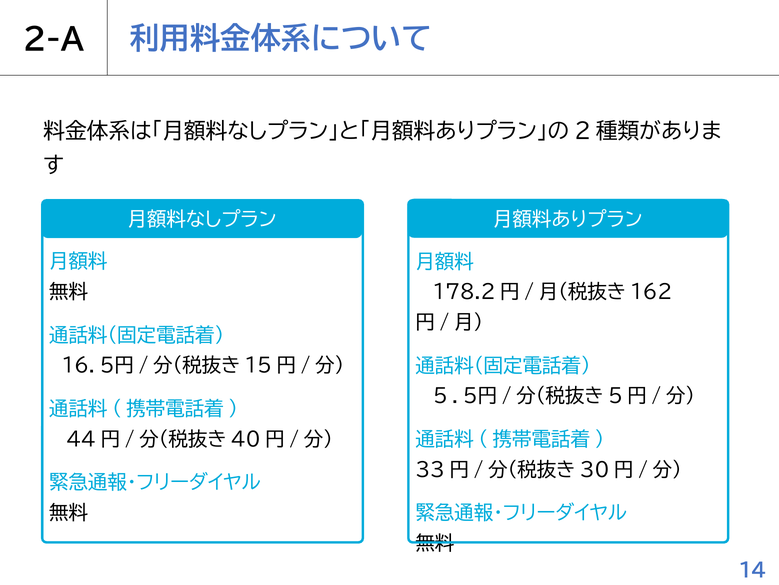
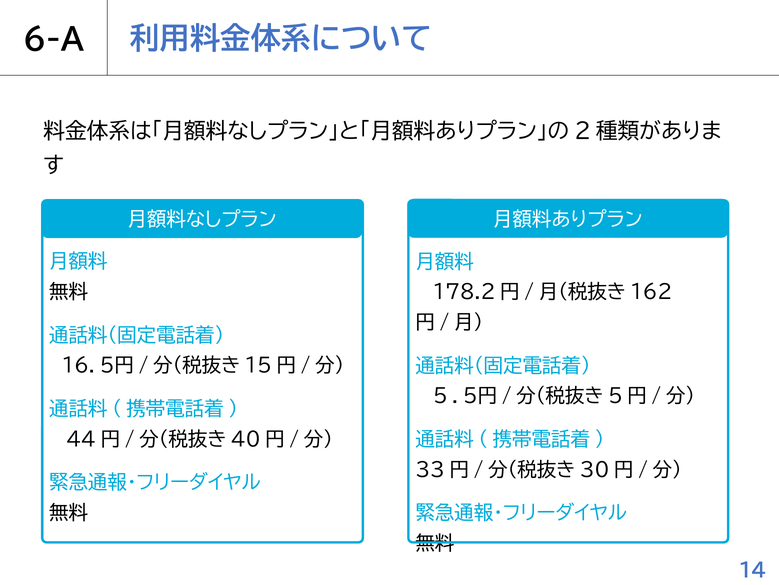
2-A: 2-A -> 6-A (54, 40)
